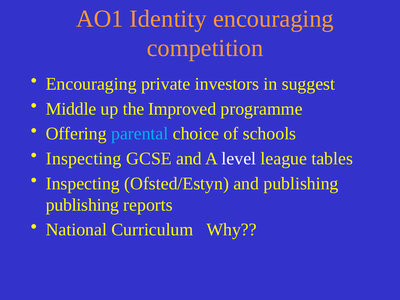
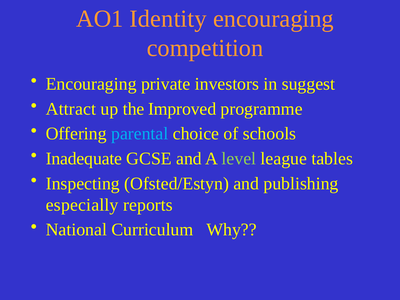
Middle: Middle -> Attract (71, 109)
Inspecting: Inspecting -> Inadequate (84, 159)
level colour: white -> light green (239, 159)
publishing: publishing -> especially (82, 205)
